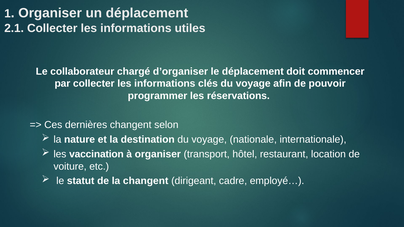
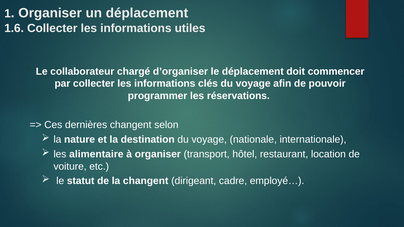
2.1: 2.1 -> 1.6 (14, 28)
vaccination: vaccination -> alimentaire (96, 154)
